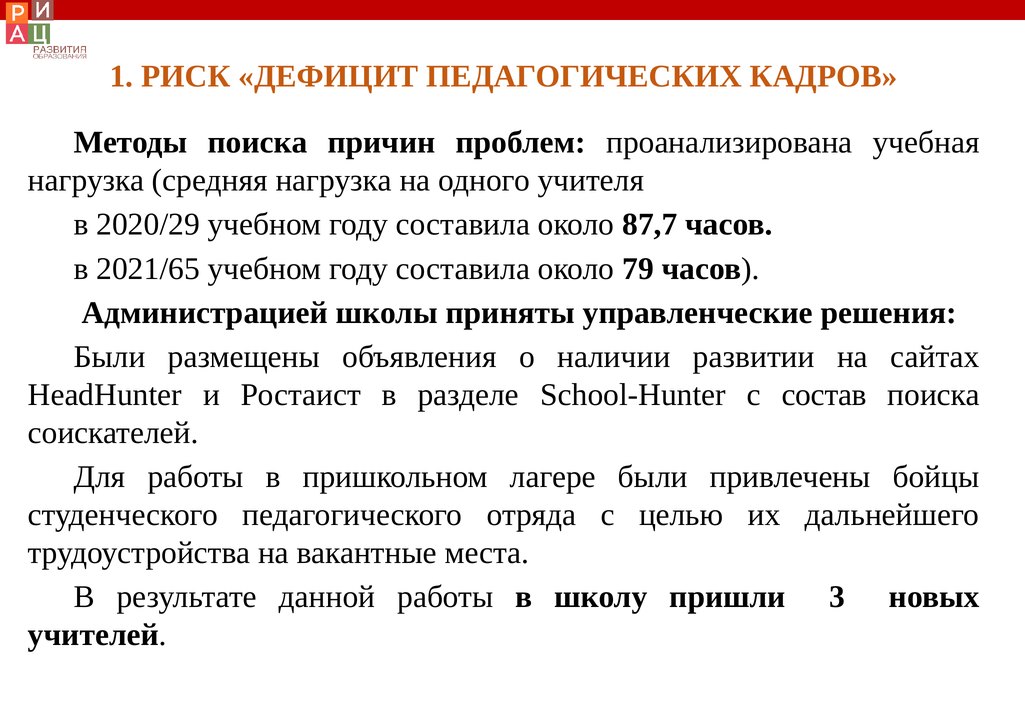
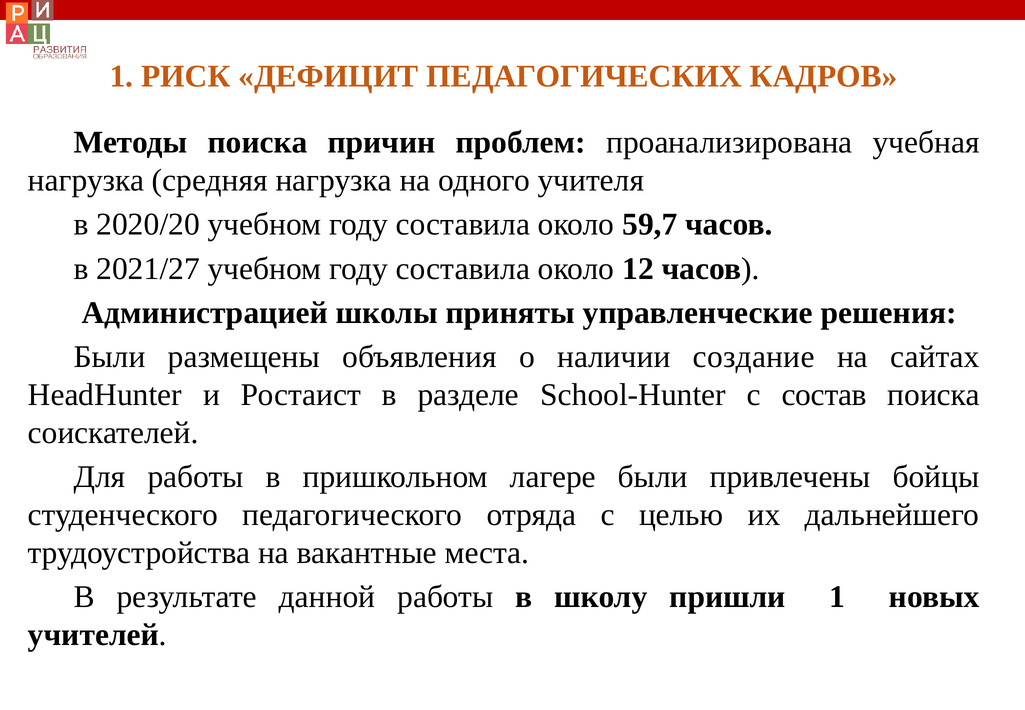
2020/29: 2020/29 -> 2020/20 (148, 224)
87,7: 87,7 -> 59,7 (650, 224)
2021/65: 2021/65 -> 2021/27 (148, 269)
79: 79 -> 12 (638, 269)
развитии: развитии -> создание (754, 357)
пришли 3: 3 -> 1 (837, 596)
